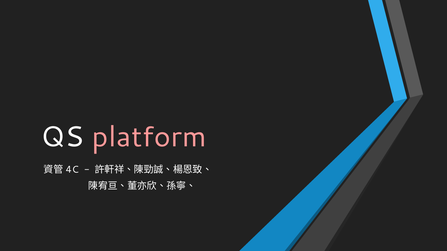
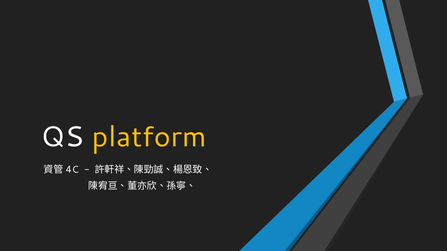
platform colour: pink -> yellow (149, 137)
